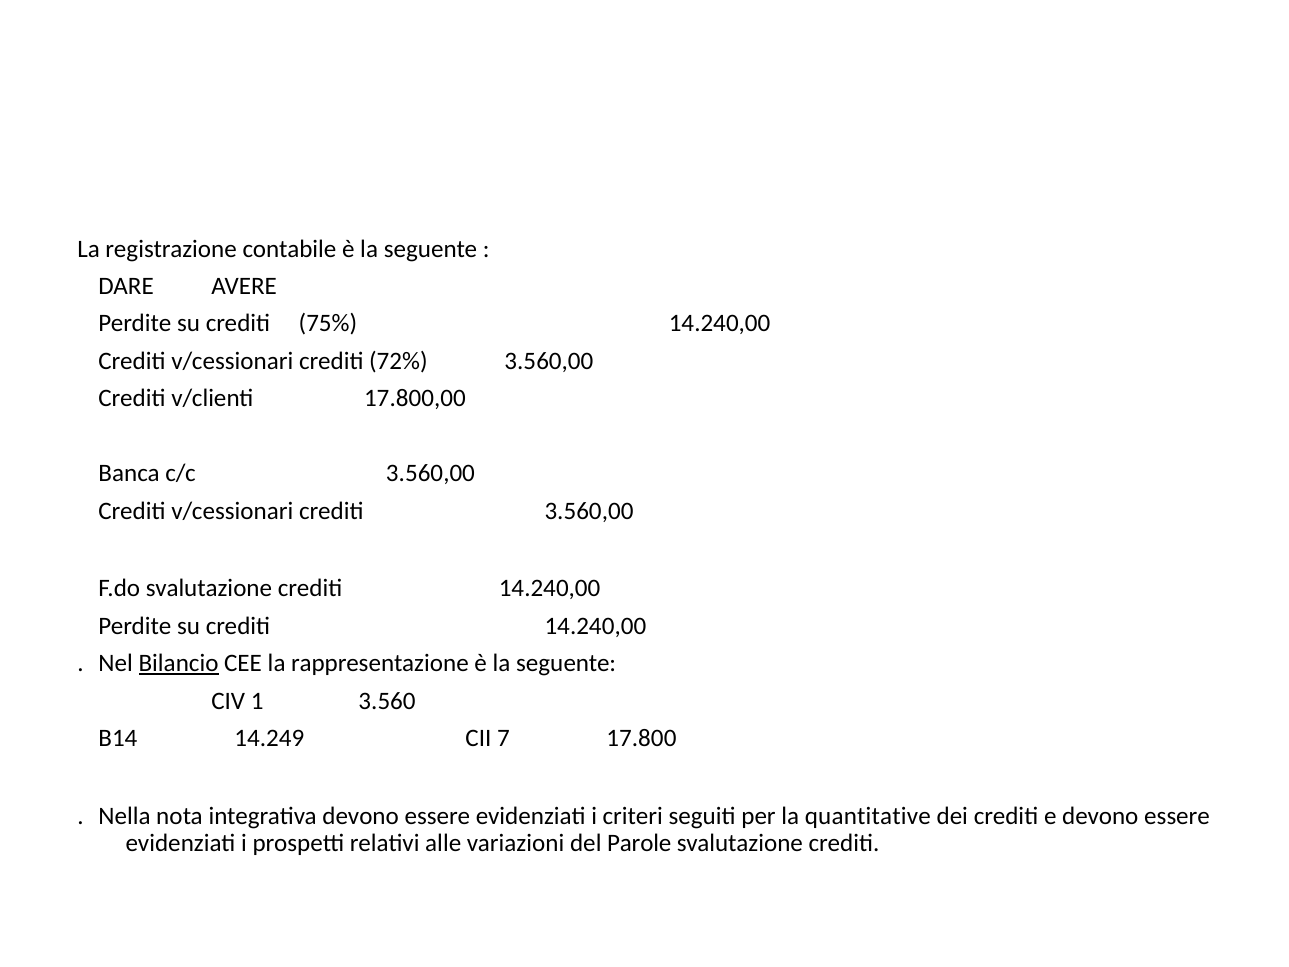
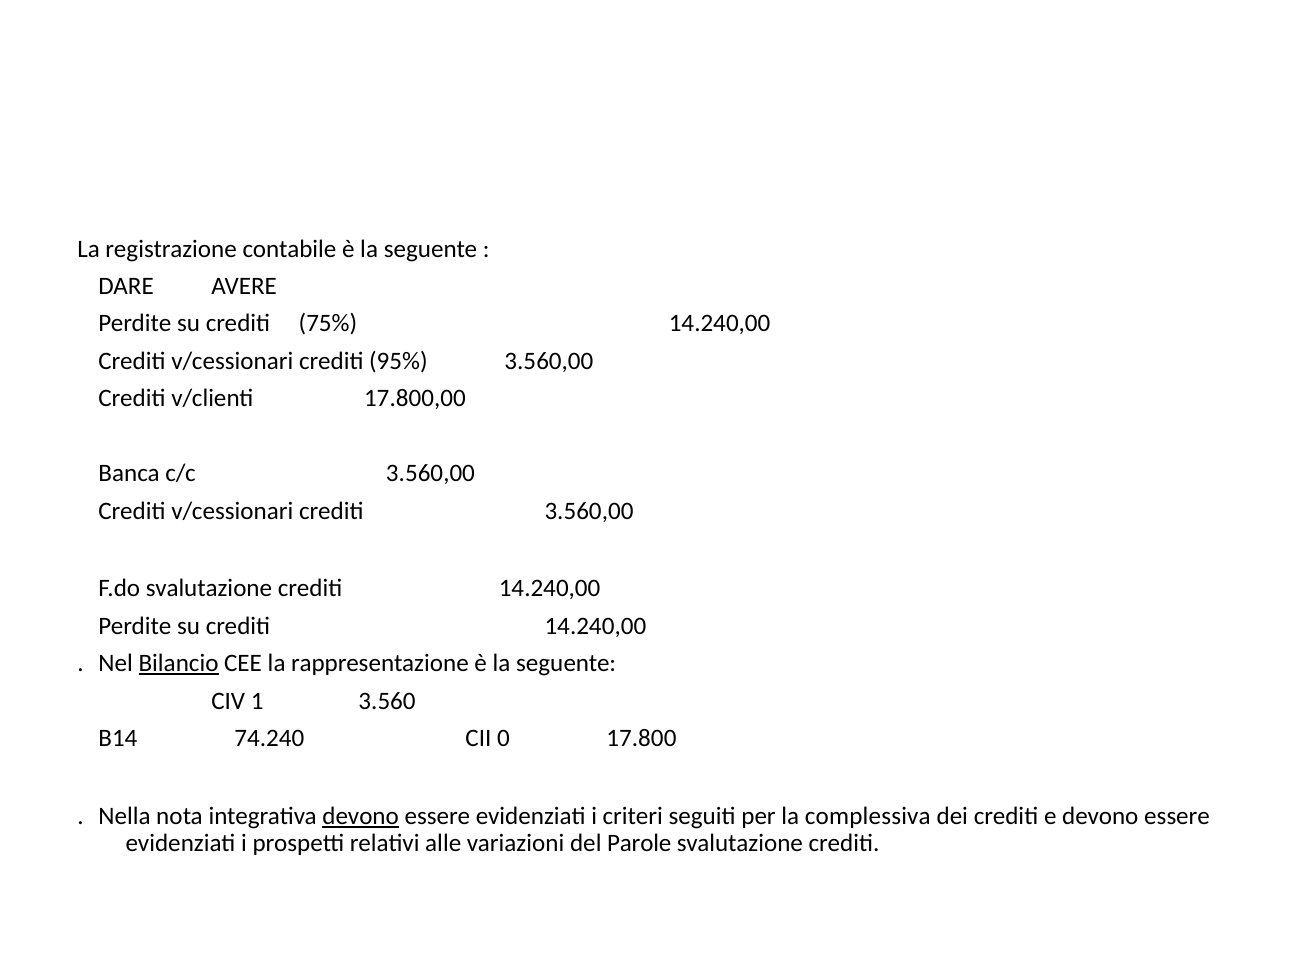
72%: 72% -> 95% (398, 361)
14.249: 14.249 -> 74.240 (269, 738)
7: 7 -> 0 (504, 738)
devono underline: none -> present (361, 816)
quantitative: quantitative -> complessiva (868, 816)
